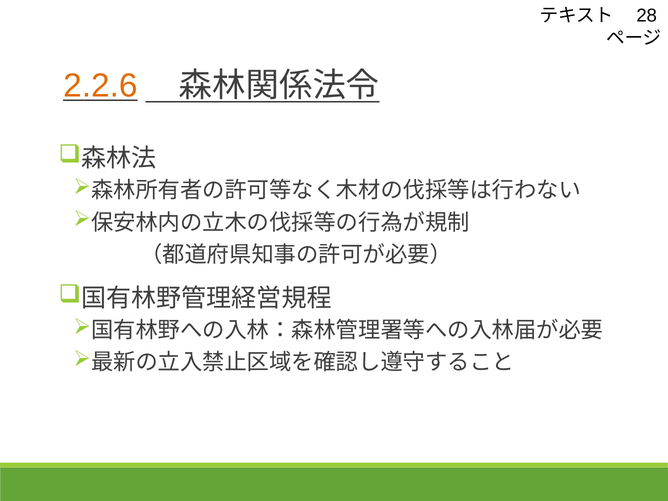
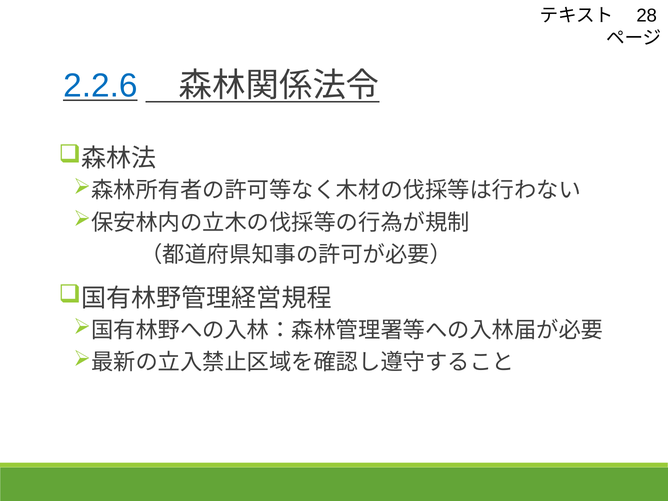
2.2.6 colour: orange -> blue (100, 86)
